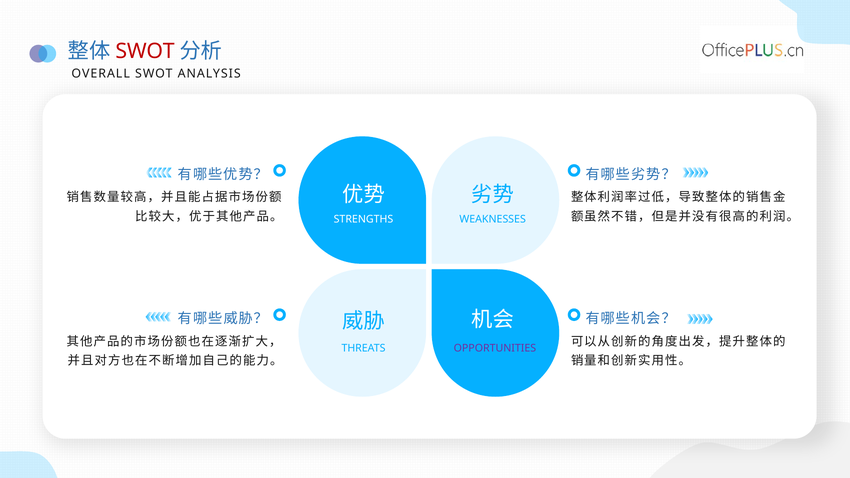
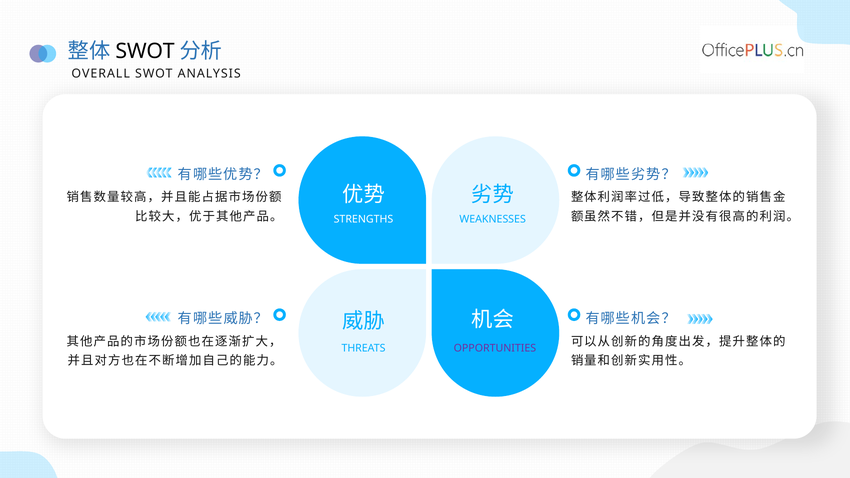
SWOT colour: red -> black (145, 51)
